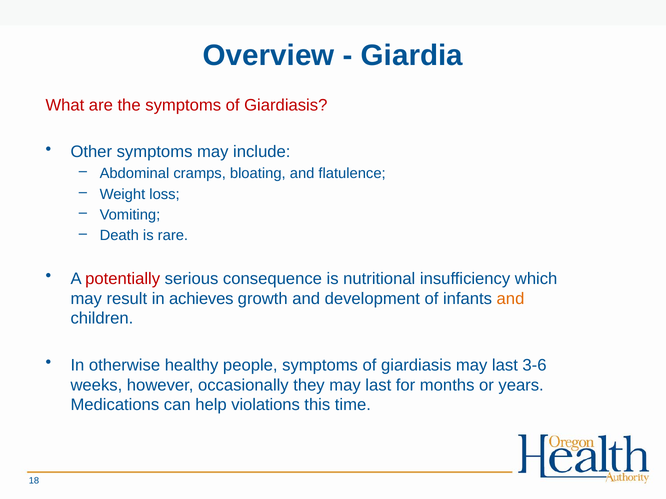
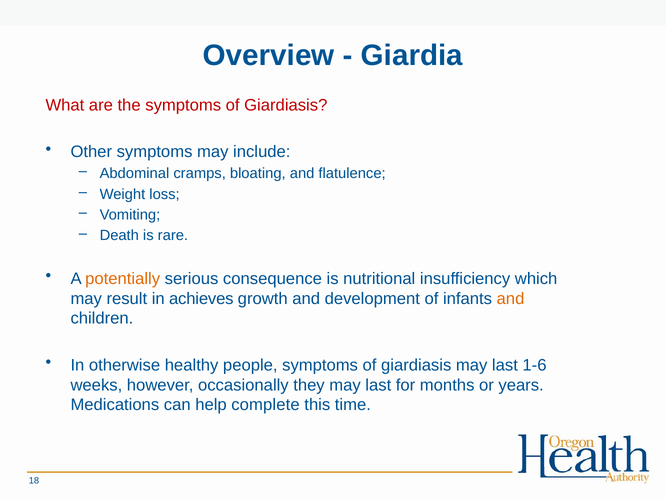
potentially colour: red -> orange (123, 279)
3-6: 3-6 -> 1-6 (535, 365)
violations: violations -> complete (265, 405)
